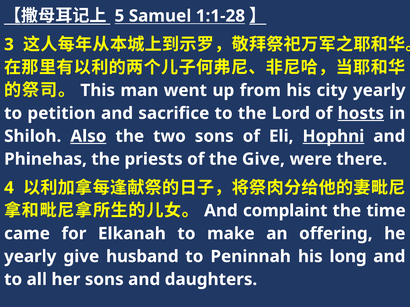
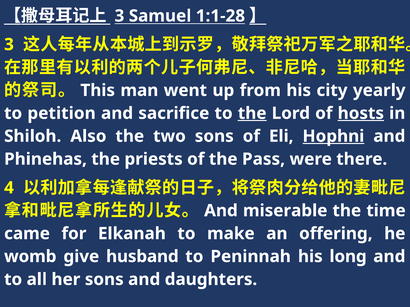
5: 5 -> 3 (119, 16)
the underline: none -> present (252, 113)
Also underline: present -> none (88, 136)
the Give: Give -> Pass (264, 159)
complaint: complaint -> miserable (285, 211)
yearly: yearly -> womb (30, 257)
